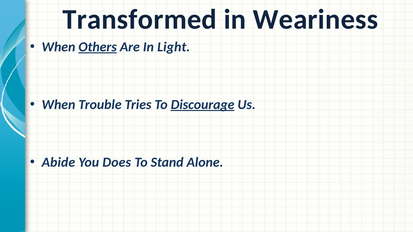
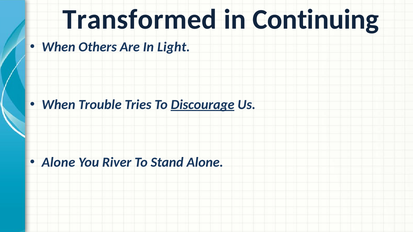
Weariness: Weariness -> Continuing (316, 19)
Others underline: present -> none (98, 47)
Abide: Abide -> Alone (58, 163)
Does: Does -> River (117, 163)
